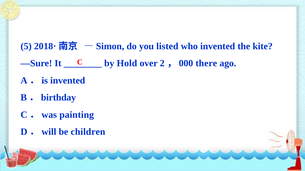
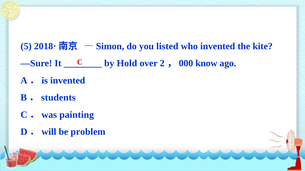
there: there -> know (206, 64)
birthday: birthday -> students (58, 98)
children: children -> problem (88, 132)
